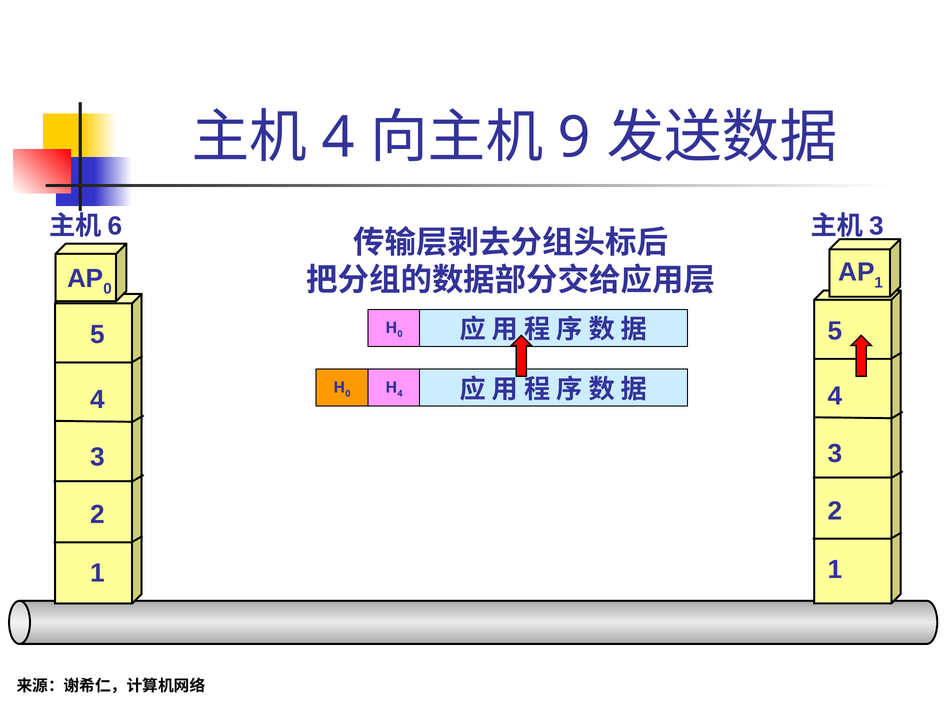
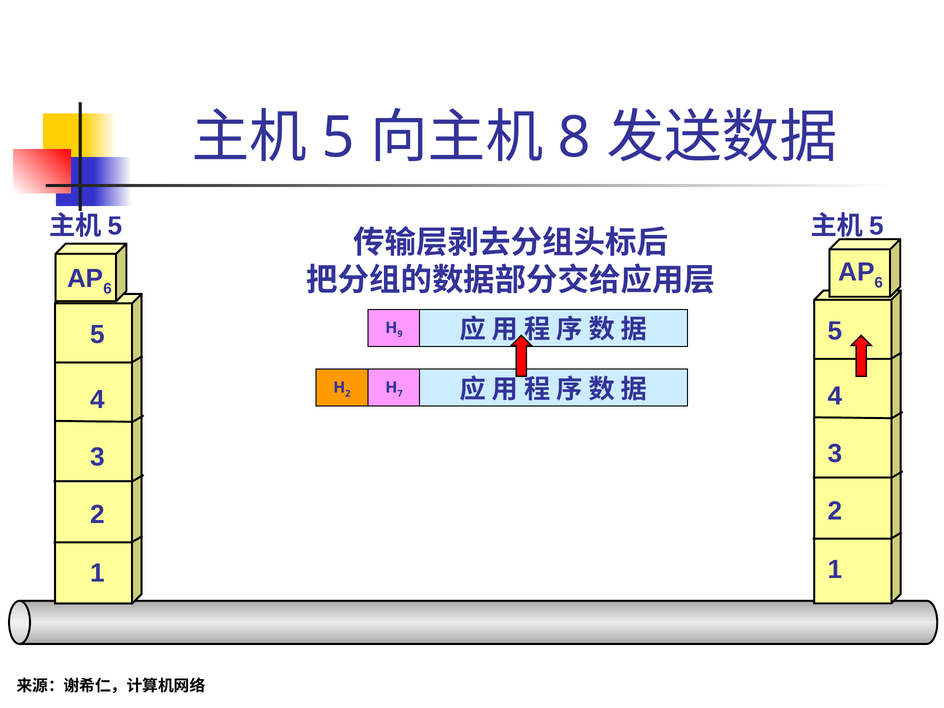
4: 4 -> 5 (338, 138)
9: 9 -> 8 (574, 138)
6: 6 -> 5 (115, 226)
3: 3 -> 5 (876, 226)
1: 1 -> 6 (879, 282)
0: 0 -> 6 (108, 289)
0: 0 -> 9 (400, 334)
0: 0 -> 2 (348, 394)
4: 4 -> 7 (400, 394)
